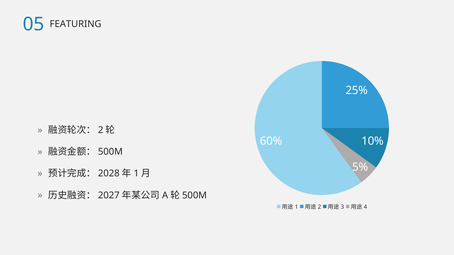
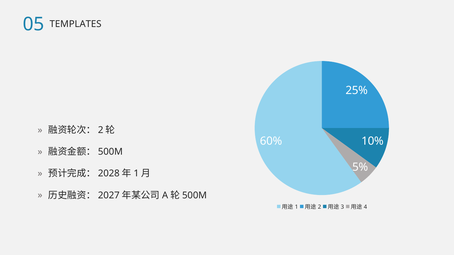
FEATURING: FEATURING -> TEMPLATES (76, 24)
